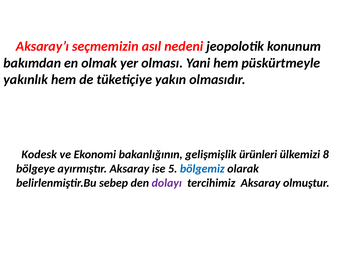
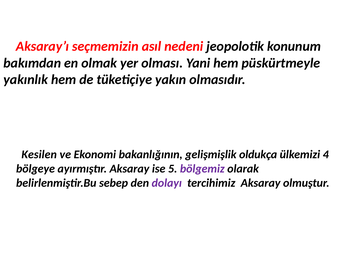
Kodesk: Kodesk -> Kesilen (39, 154)
ürünleri: ürünleri -> oldukça (258, 154)
8: 8 -> 4 (326, 154)
bölgemiz colour: blue -> purple (202, 169)
